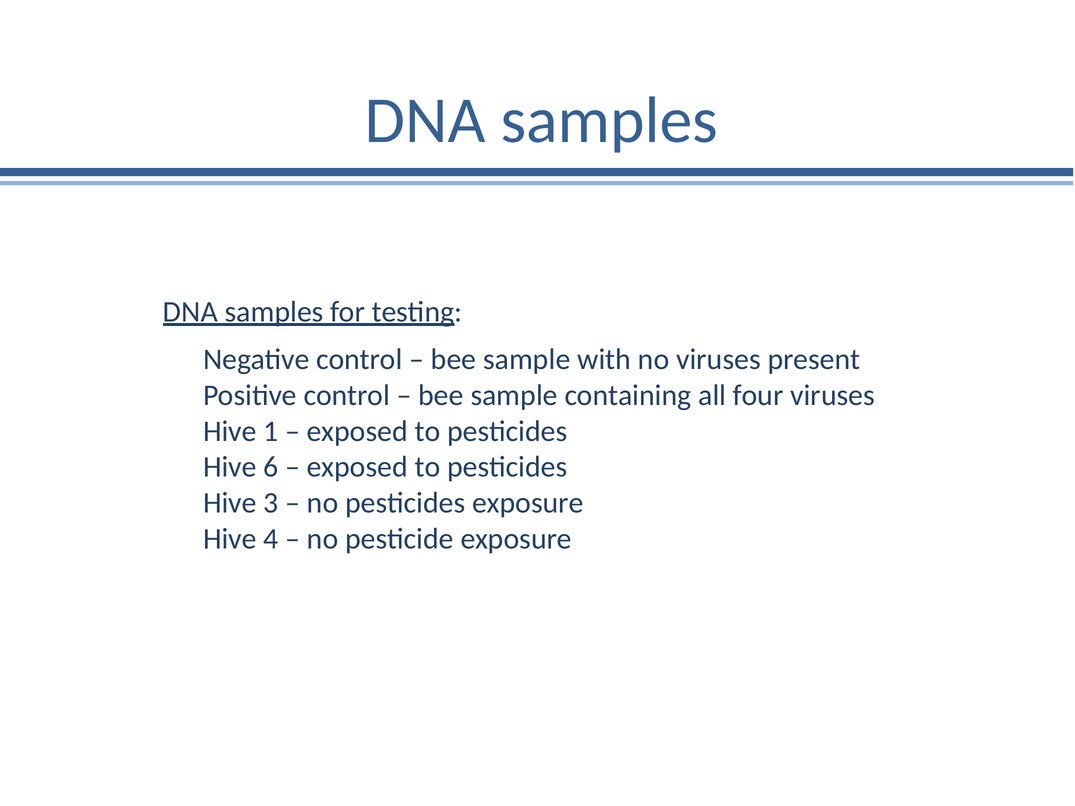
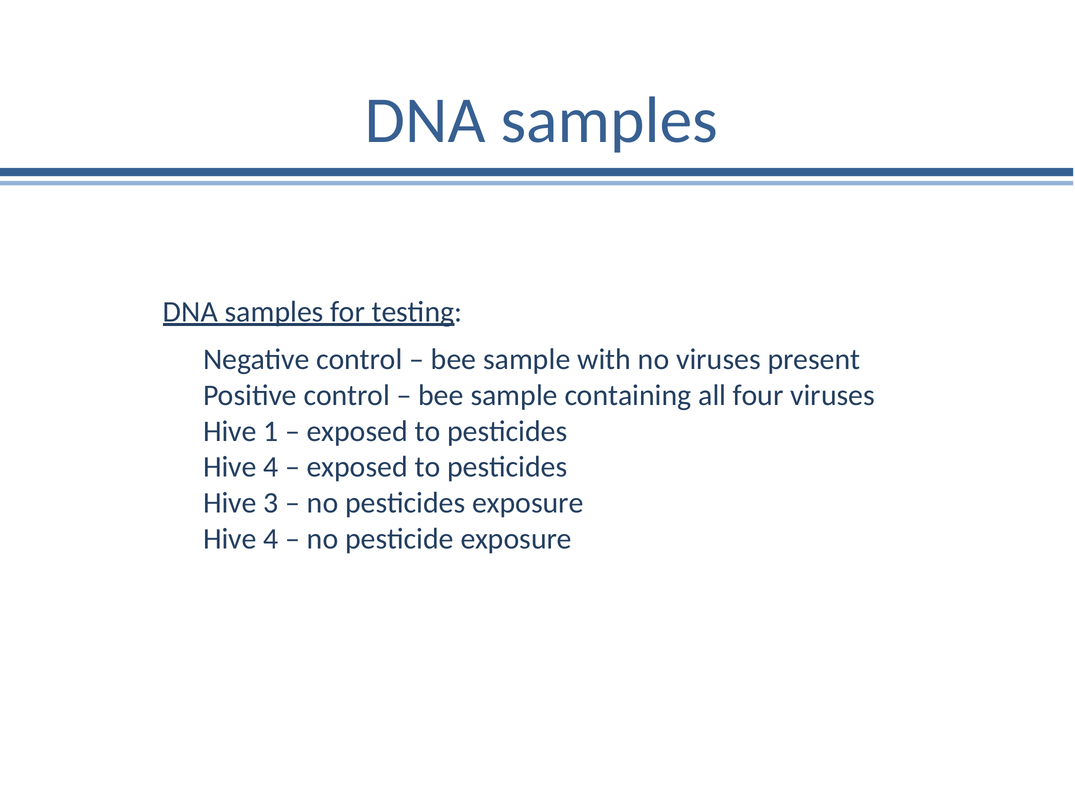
6: 6 -> 4 (271, 467)
